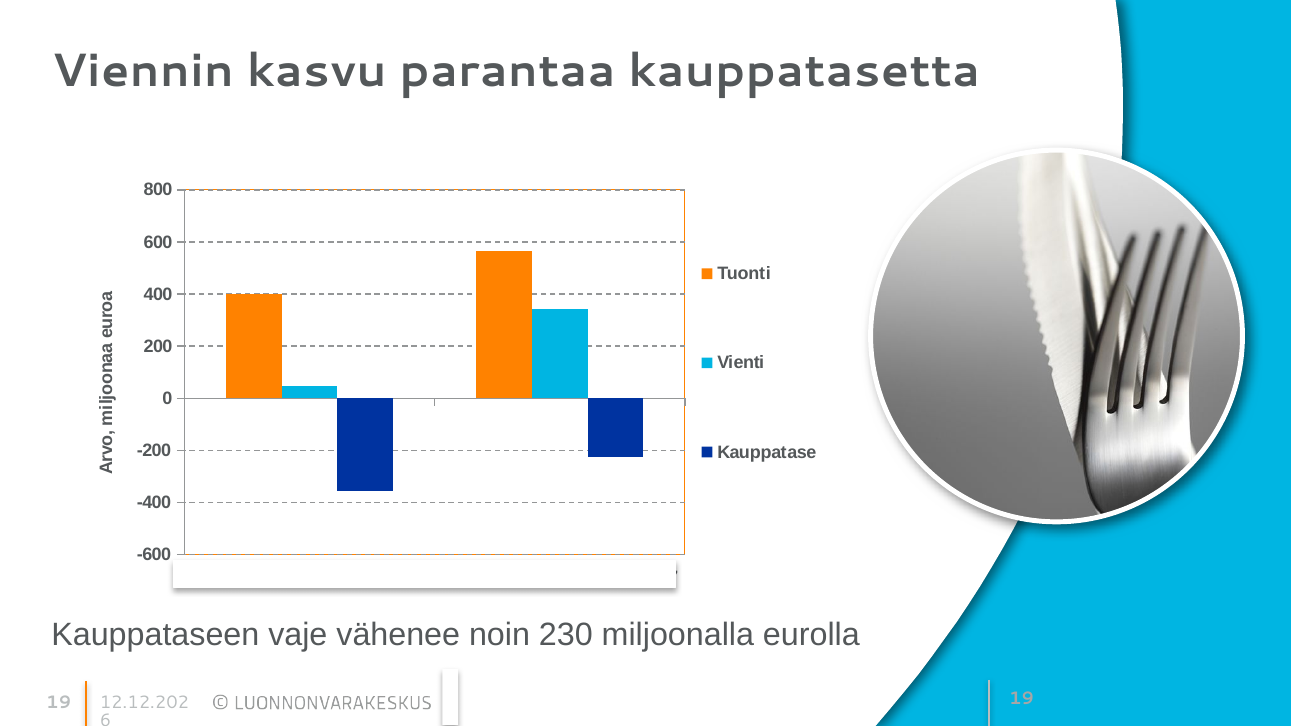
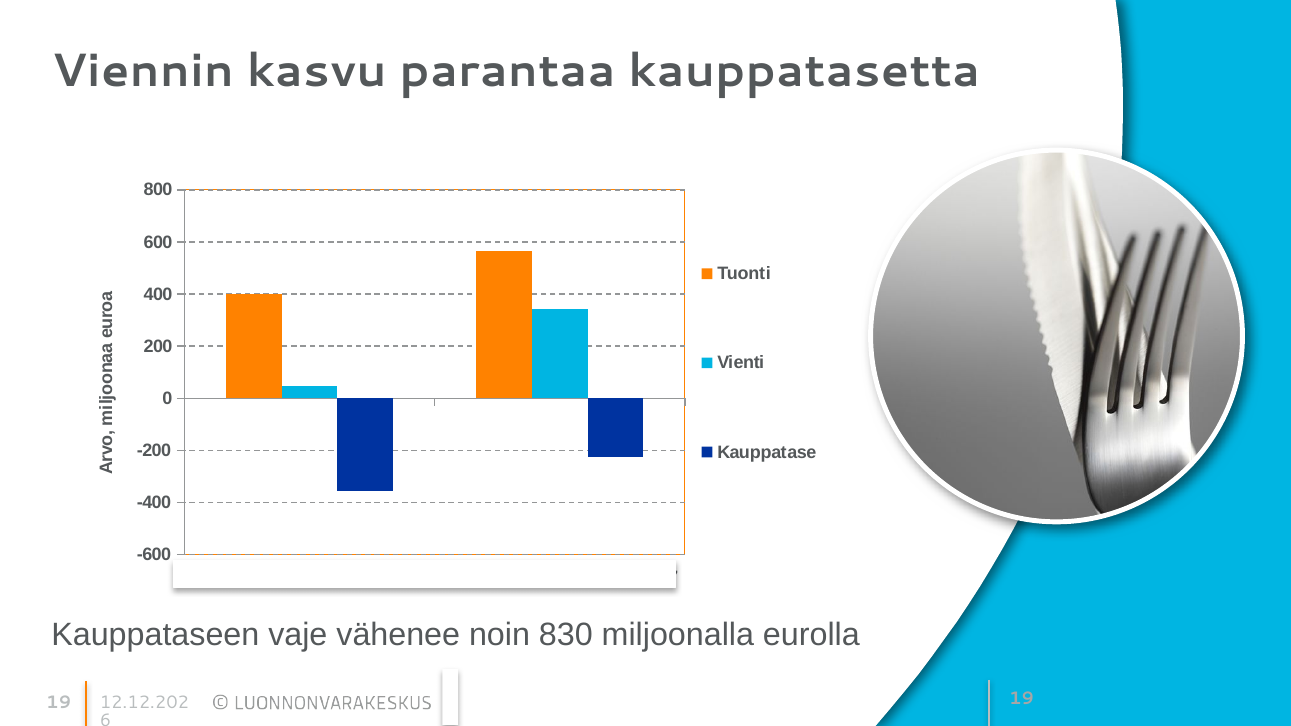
230: 230 -> 830 (566, 635)
